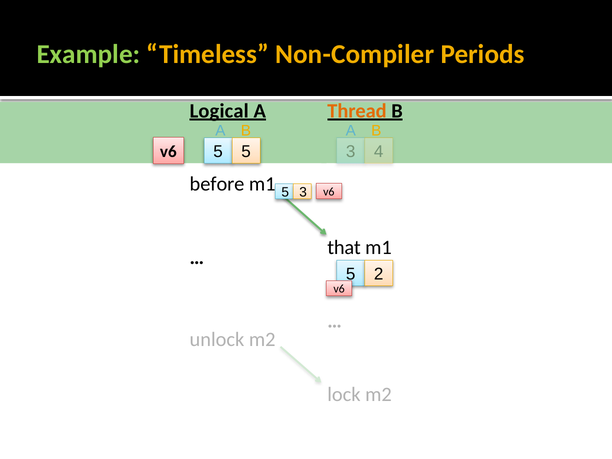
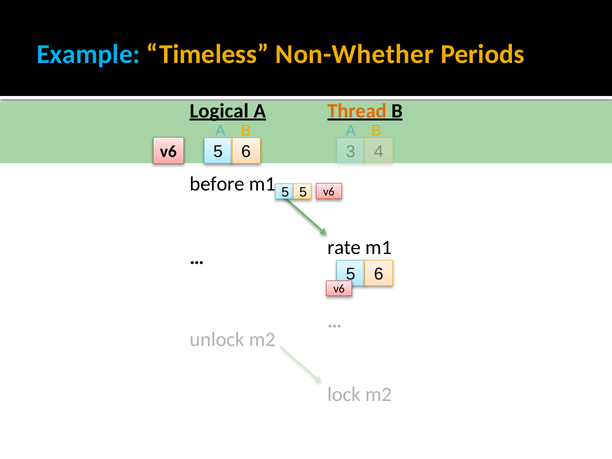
Example colour: light green -> light blue (88, 54)
Non-Compiler: Non-Compiler -> Non-Whether (355, 54)
5: 5 -> 6 (246, 152)
3: 3 -> 5 (303, 192)
that: that -> rate (344, 247)
2: 2 -> 6 (379, 274)
